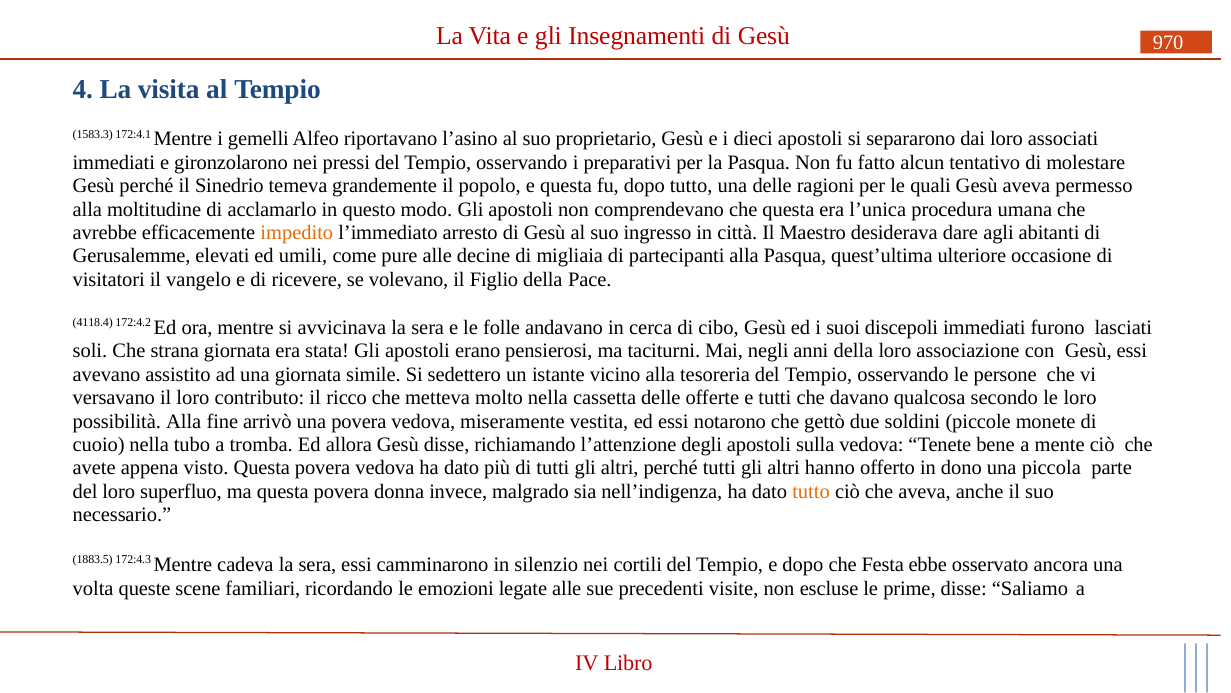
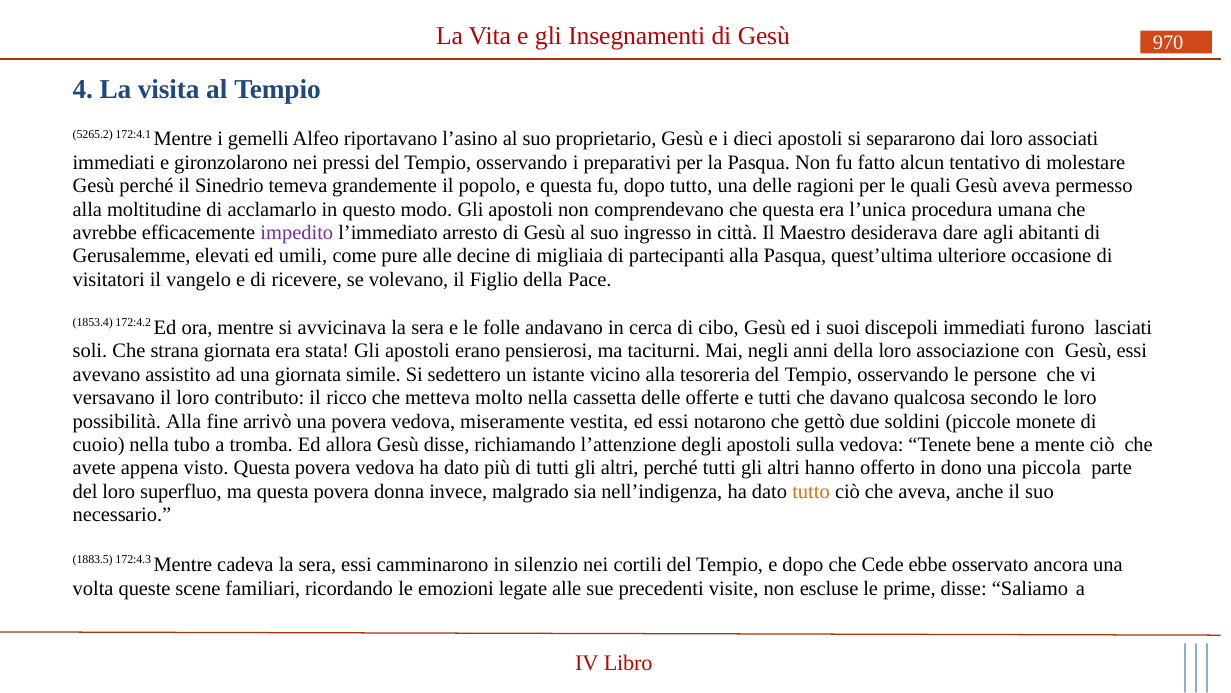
1583.3: 1583.3 -> 5265.2 (93, 134)
impedito colour: orange -> purple (297, 233)
4118.4: 4118.4 -> 1853.4 (93, 323)
Festa: Festa -> Cede (883, 565)
